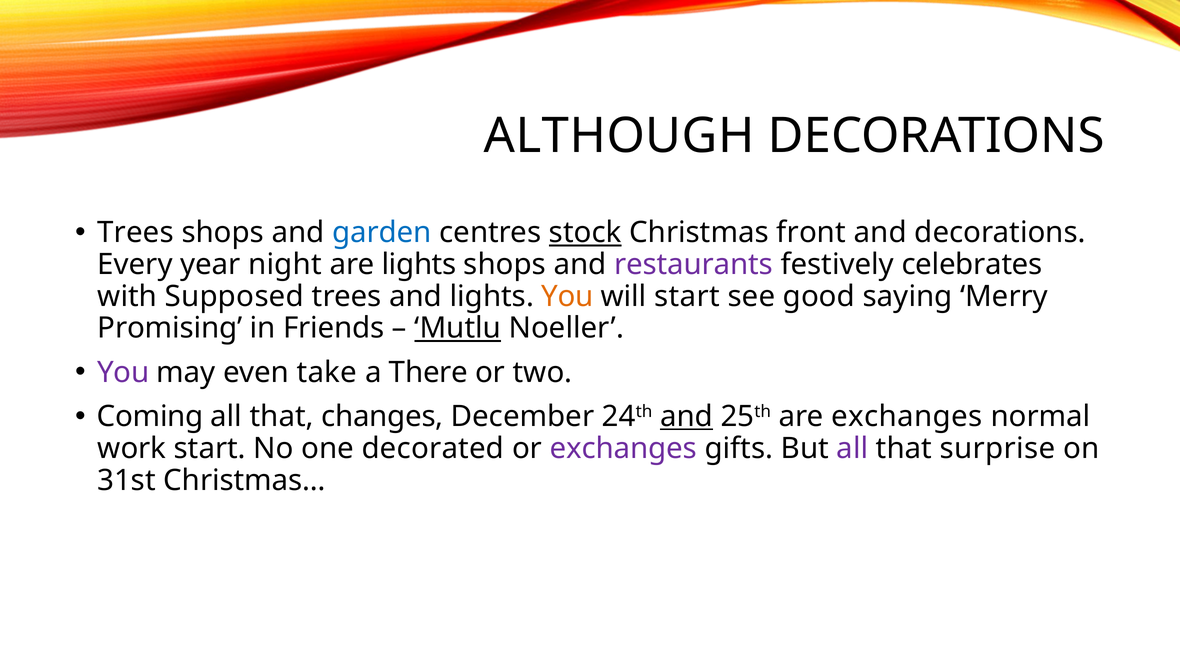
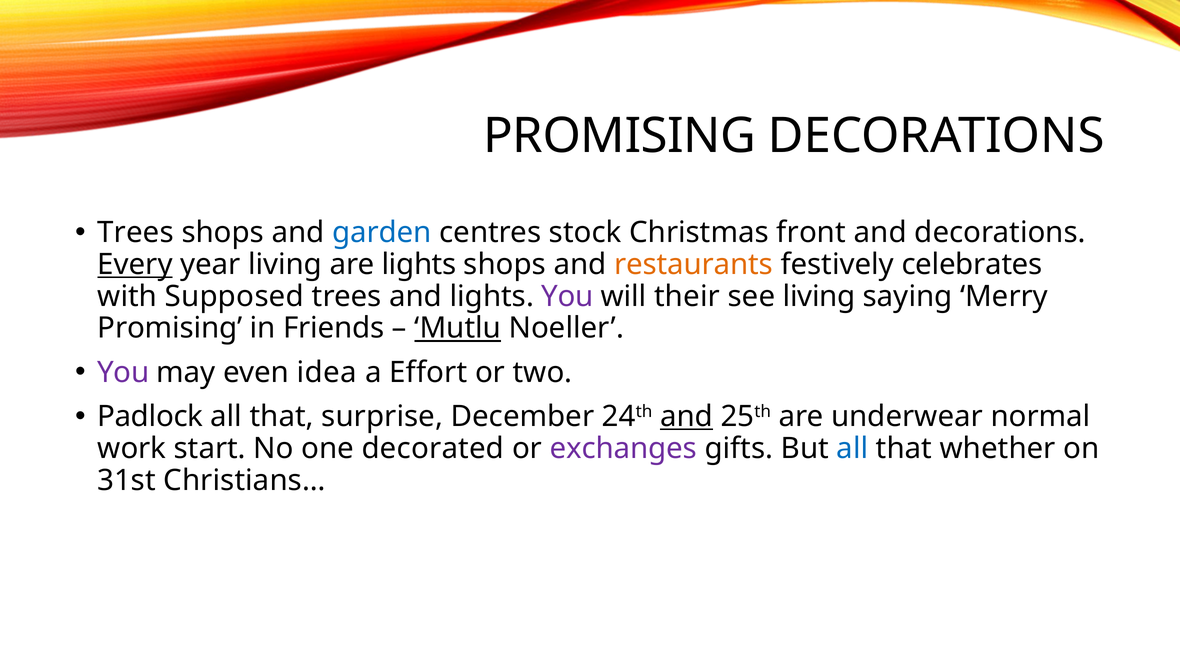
ALTHOUGH: ALTHOUGH -> PROMISING (620, 136)
stock underline: present -> none (585, 233)
Every underline: none -> present (135, 264)
year night: night -> living (285, 264)
restaurants colour: purple -> orange (694, 264)
You colour: orange -> purple (567, 296)
will start: start -> their (687, 296)
see good: good -> living (819, 296)
take: take -> idea (327, 372)
There: There -> Effort (428, 372)
Coming: Coming -> Padlock (150, 416)
changes: changes -> surprise (382, 416)
are exchanges: exchanges -> underwear (907, 416)
all colour: purple -> blue (852, 448)
surprise: surprise -> whether (998, 448)
Christmas…: Christmas… -> Christians… (244, 480)
